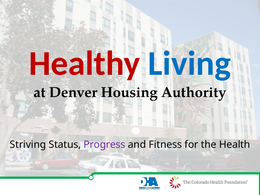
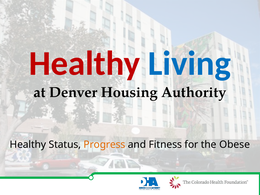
Striving: Striving -> Healthy (28, 145)
Progress colour: purple -> orange (104, 145)
Health: Health -> Obese (235, 145)
